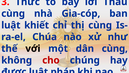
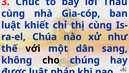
Thức: Thức -> Chúc (28, 2)
dân cùng: cùng -> sang (115, 48)
cho colour: red -> black (51, 60)
